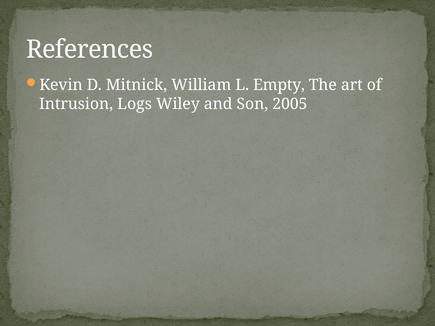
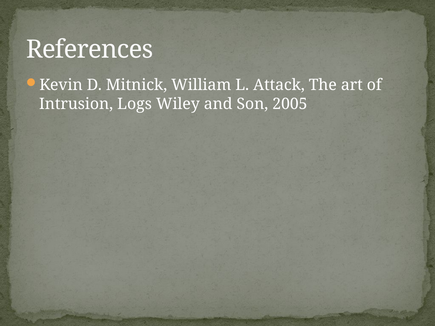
Empty: Empty -> Attack (279, 85)
